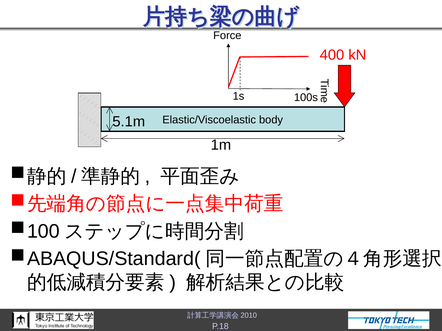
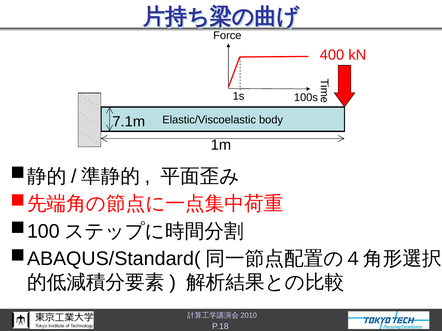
5.1m: 5.1m -> 7.1m (129, 122)
